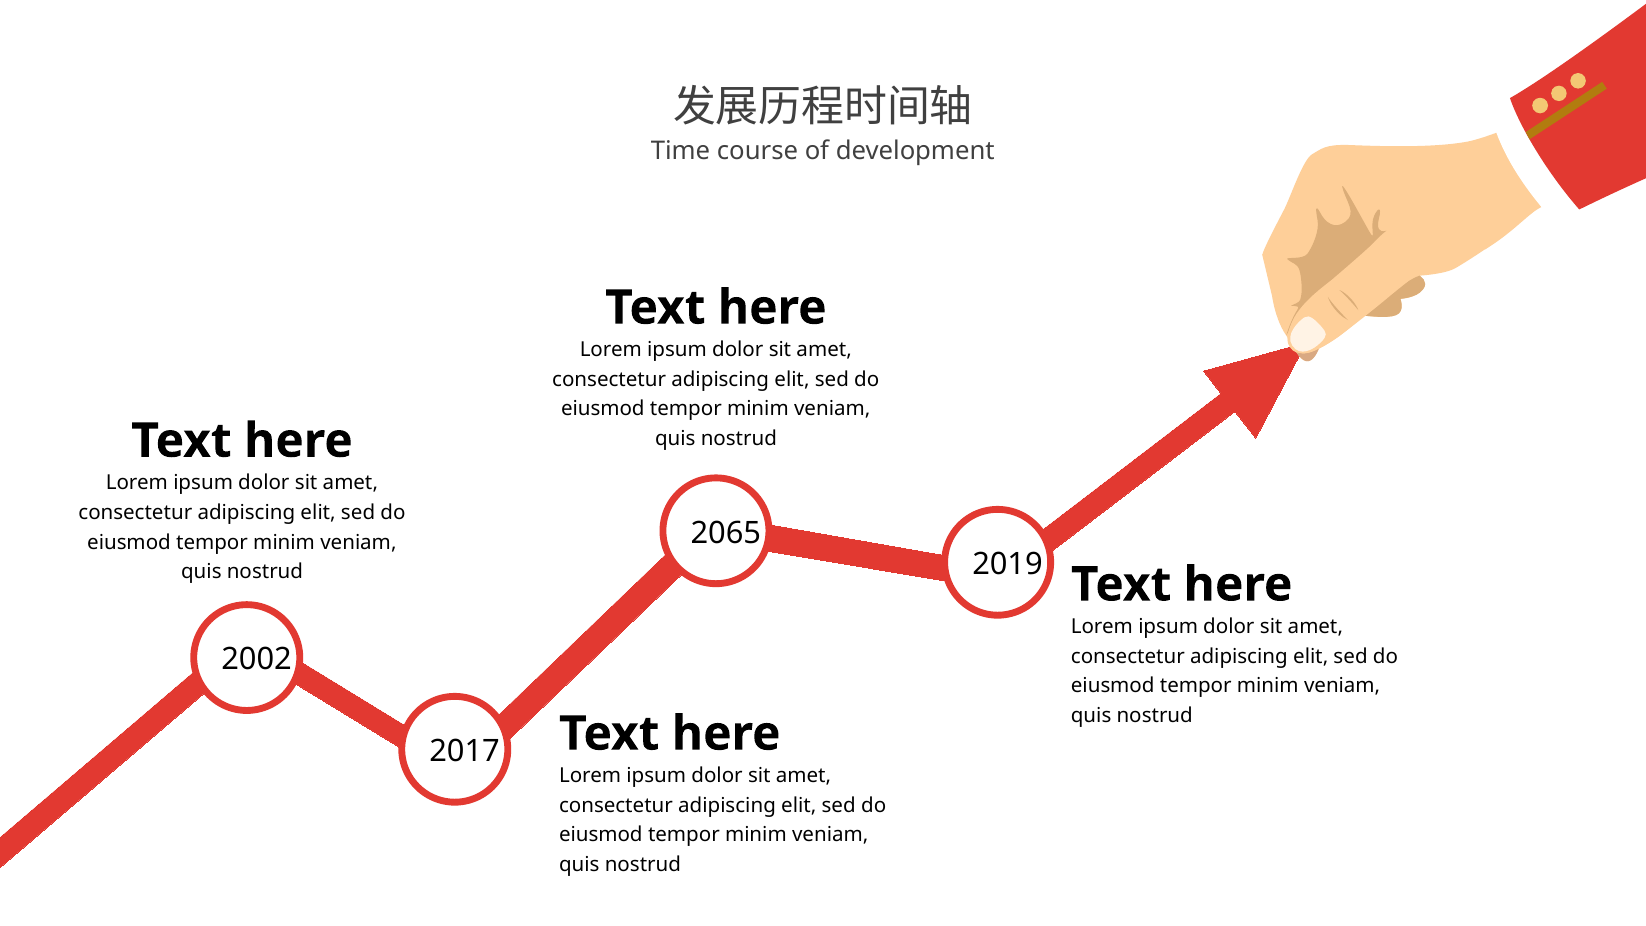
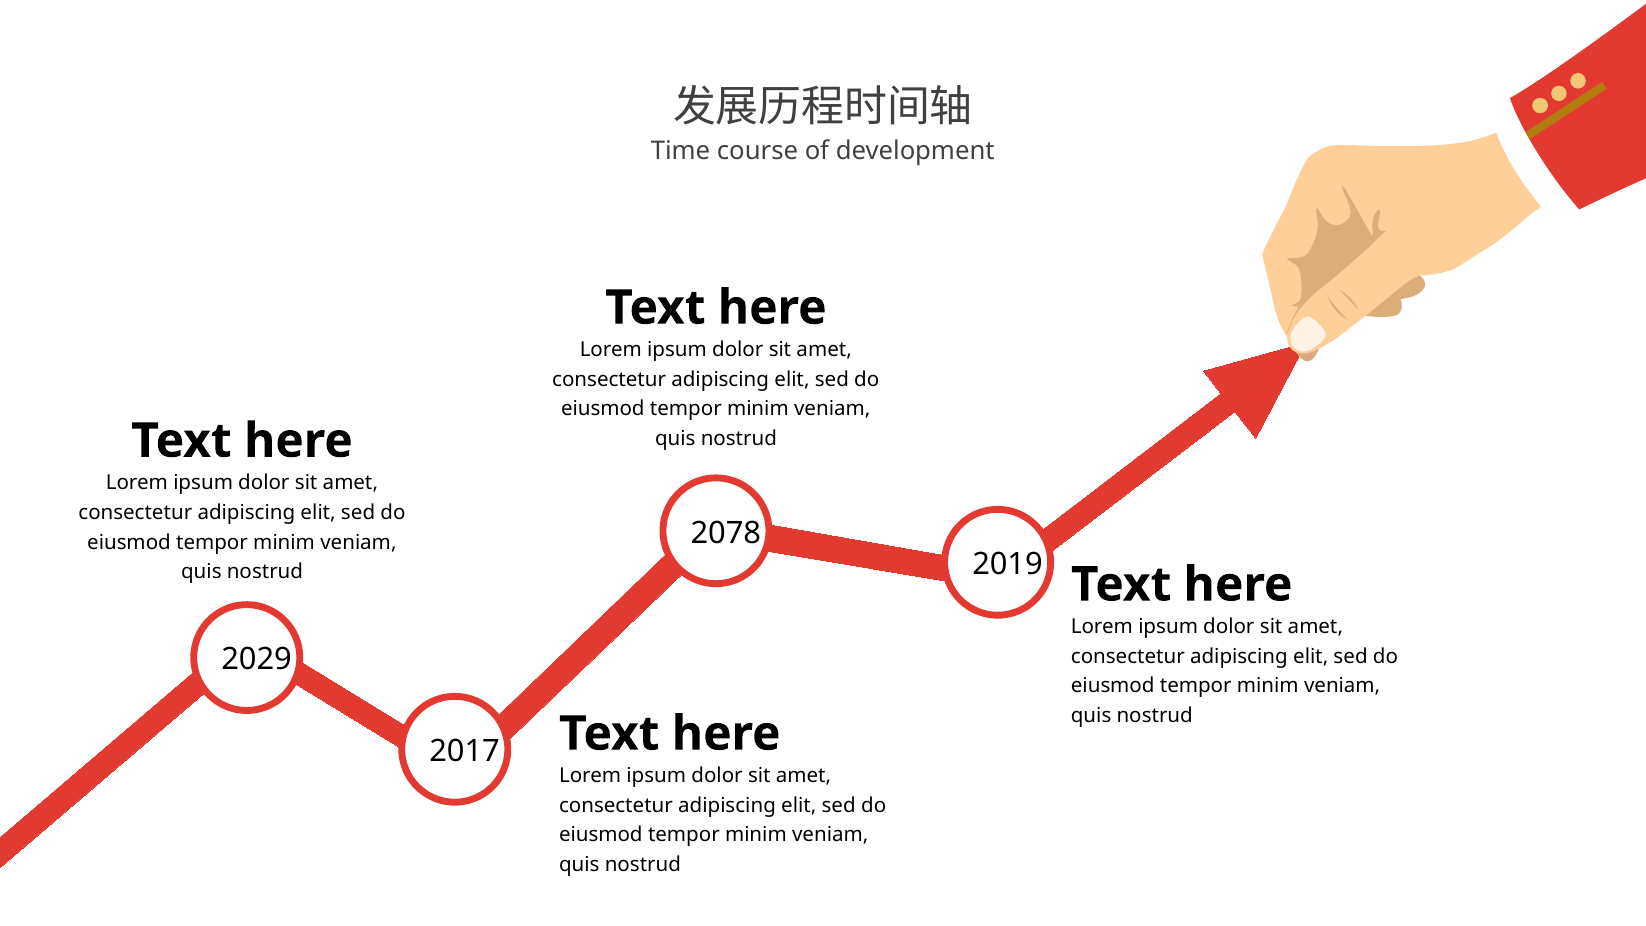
2065: 2065 -> 2078 (726, 533)
2002: 2002 -> 2029 (257, 660)
